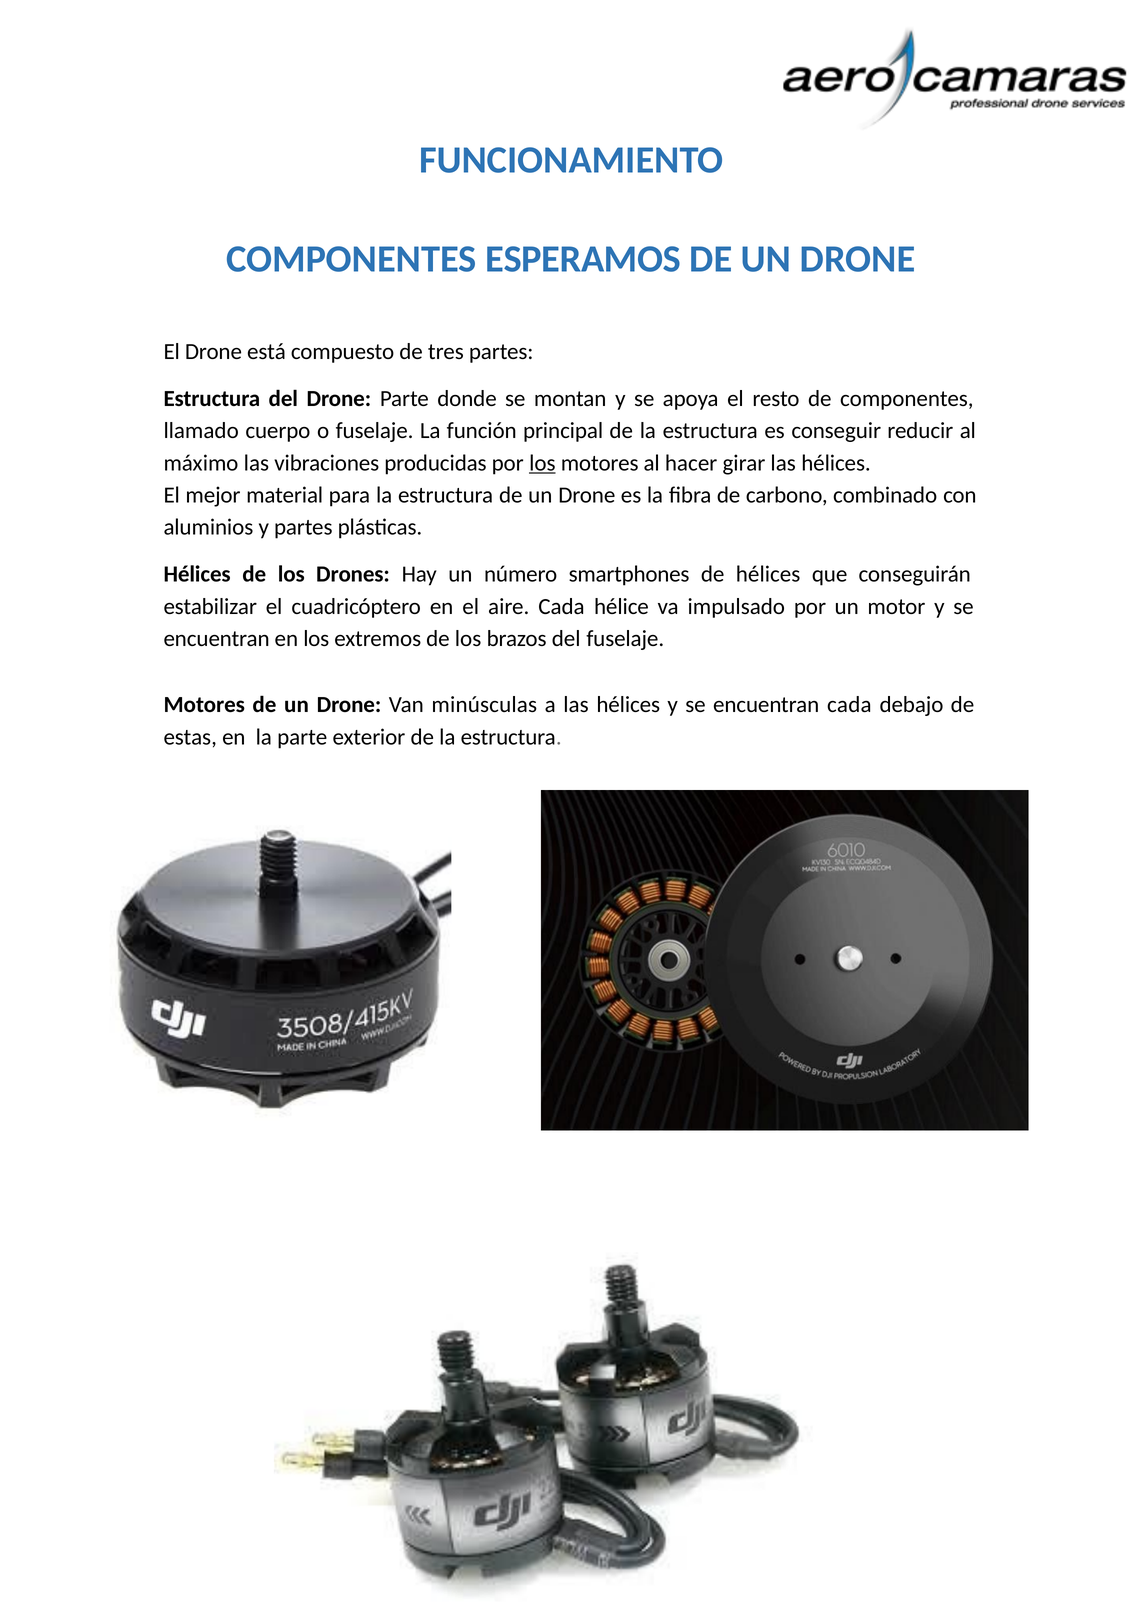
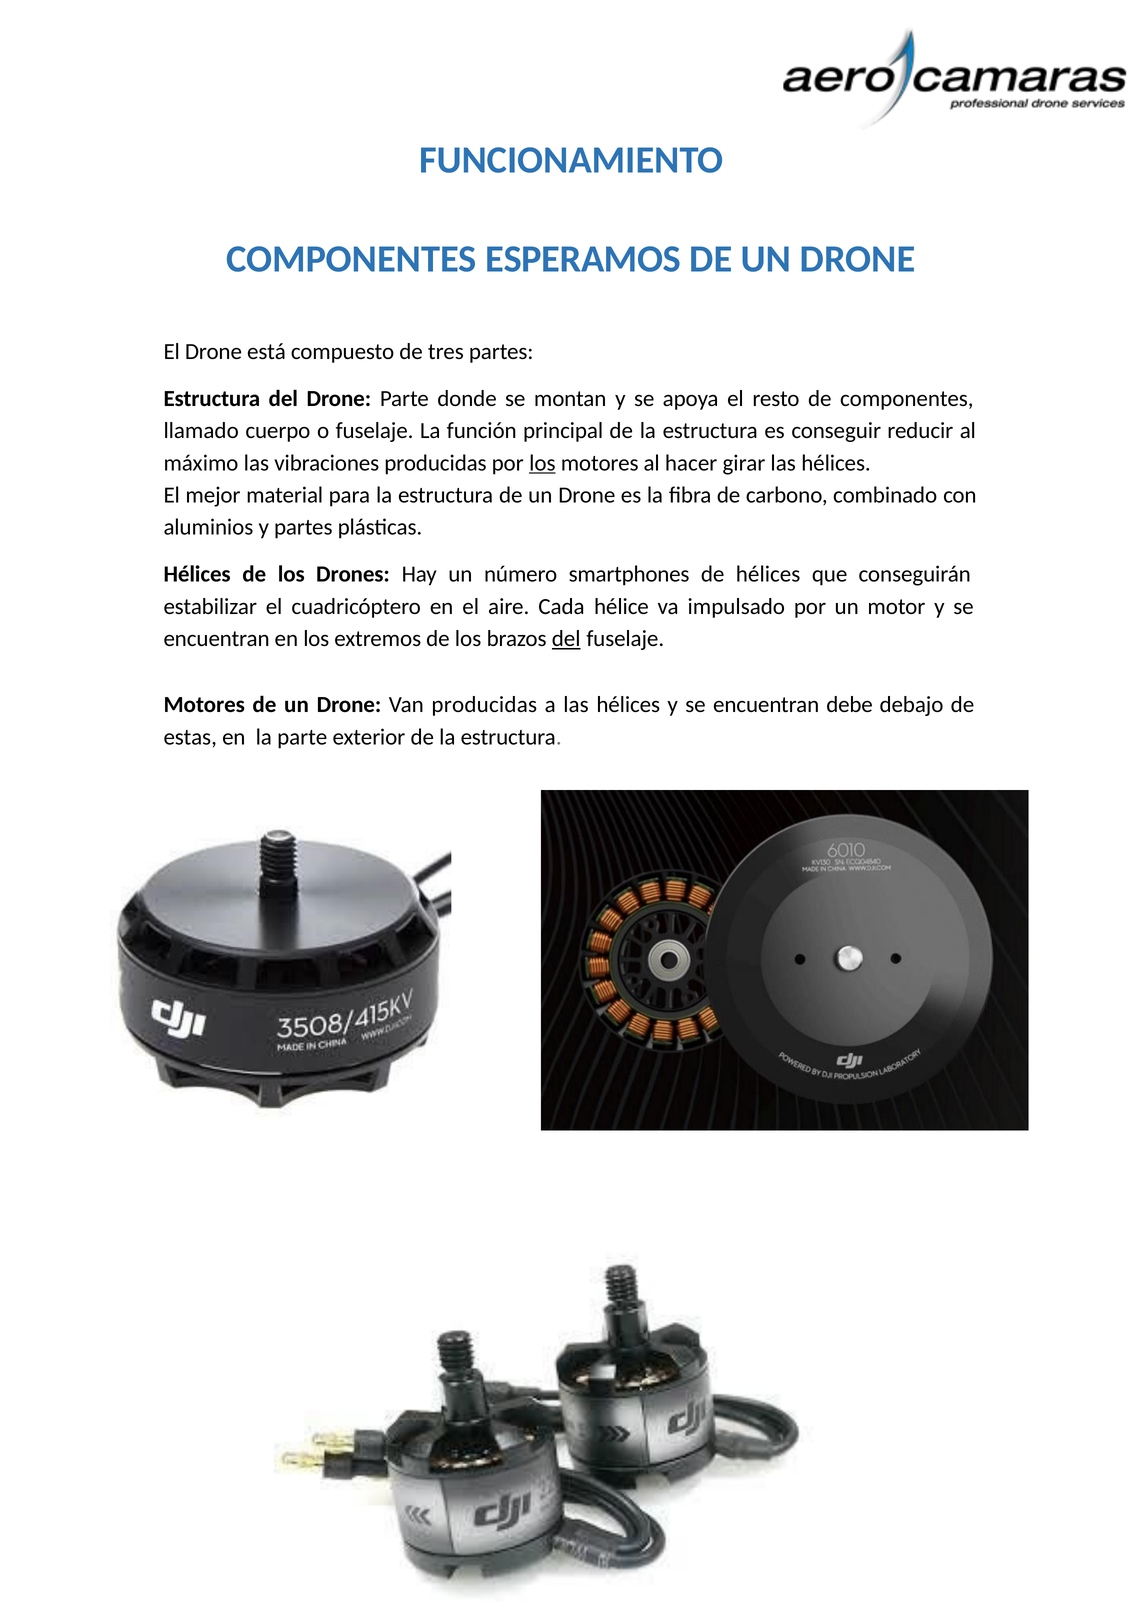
del underline: none -> present (566, 639)
Van minúsculas: minúsculas -> producidas (484, 705)
encuentran cada: cada -> debe (850, 705)
